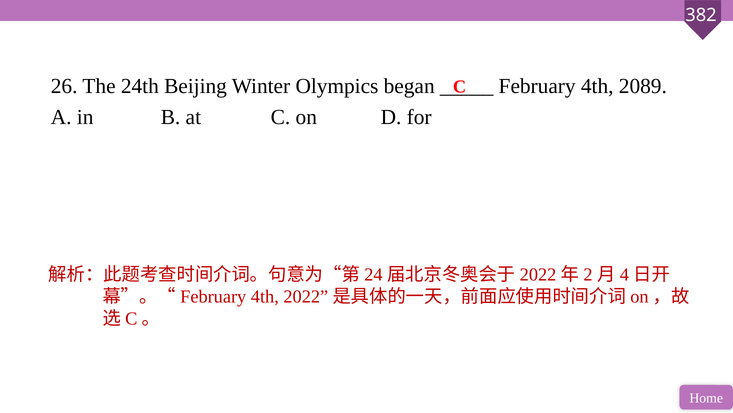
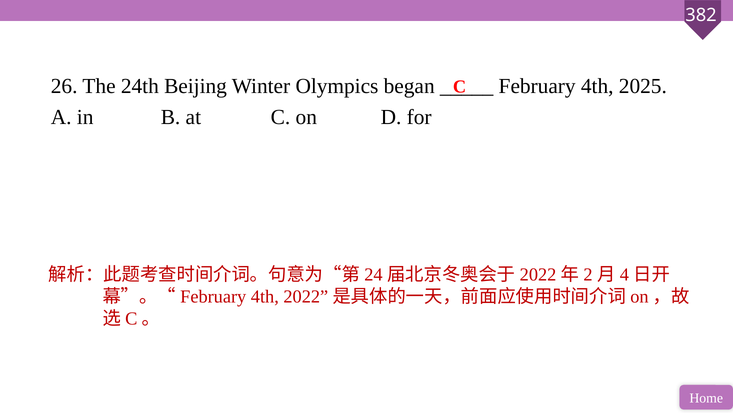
2089: 2089 -> 2025 (643, 86)
